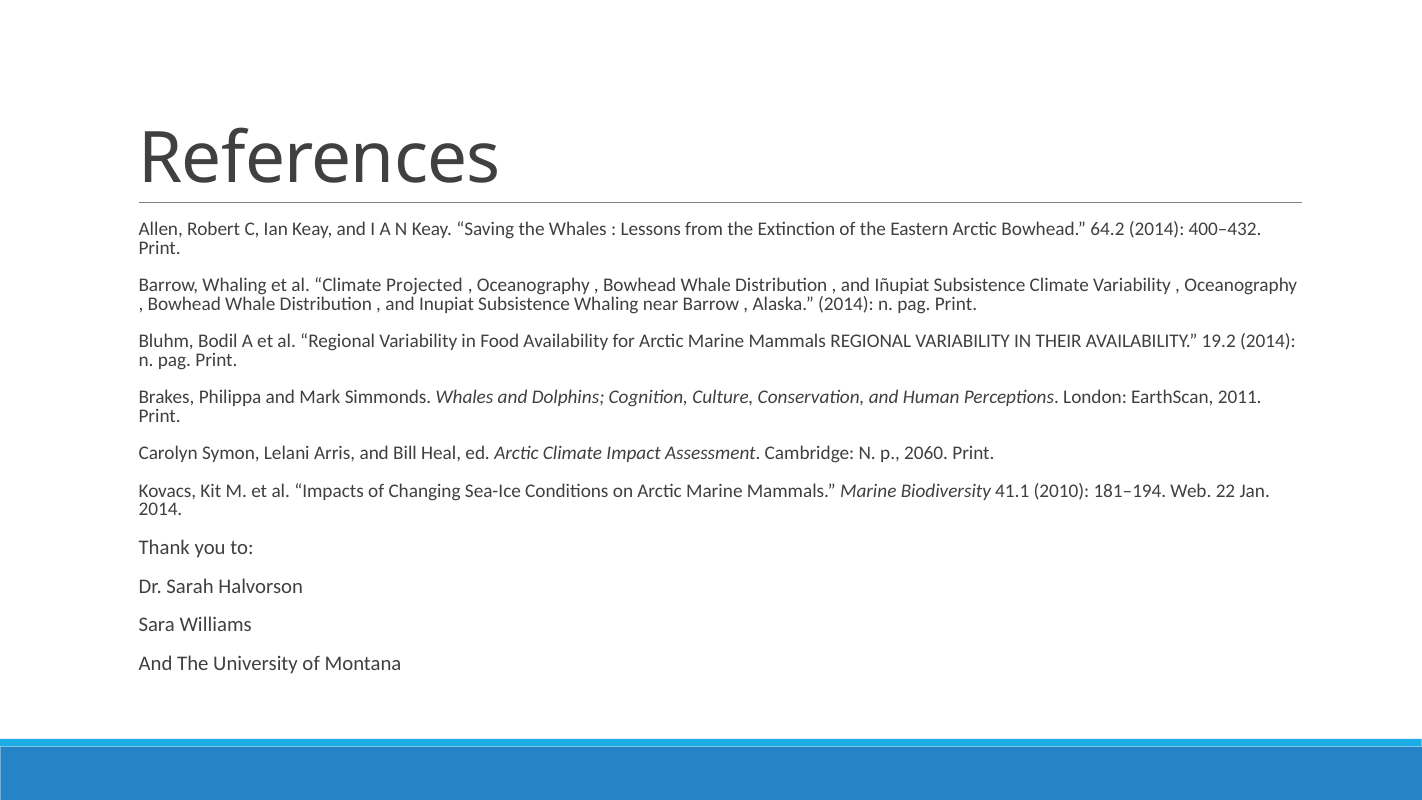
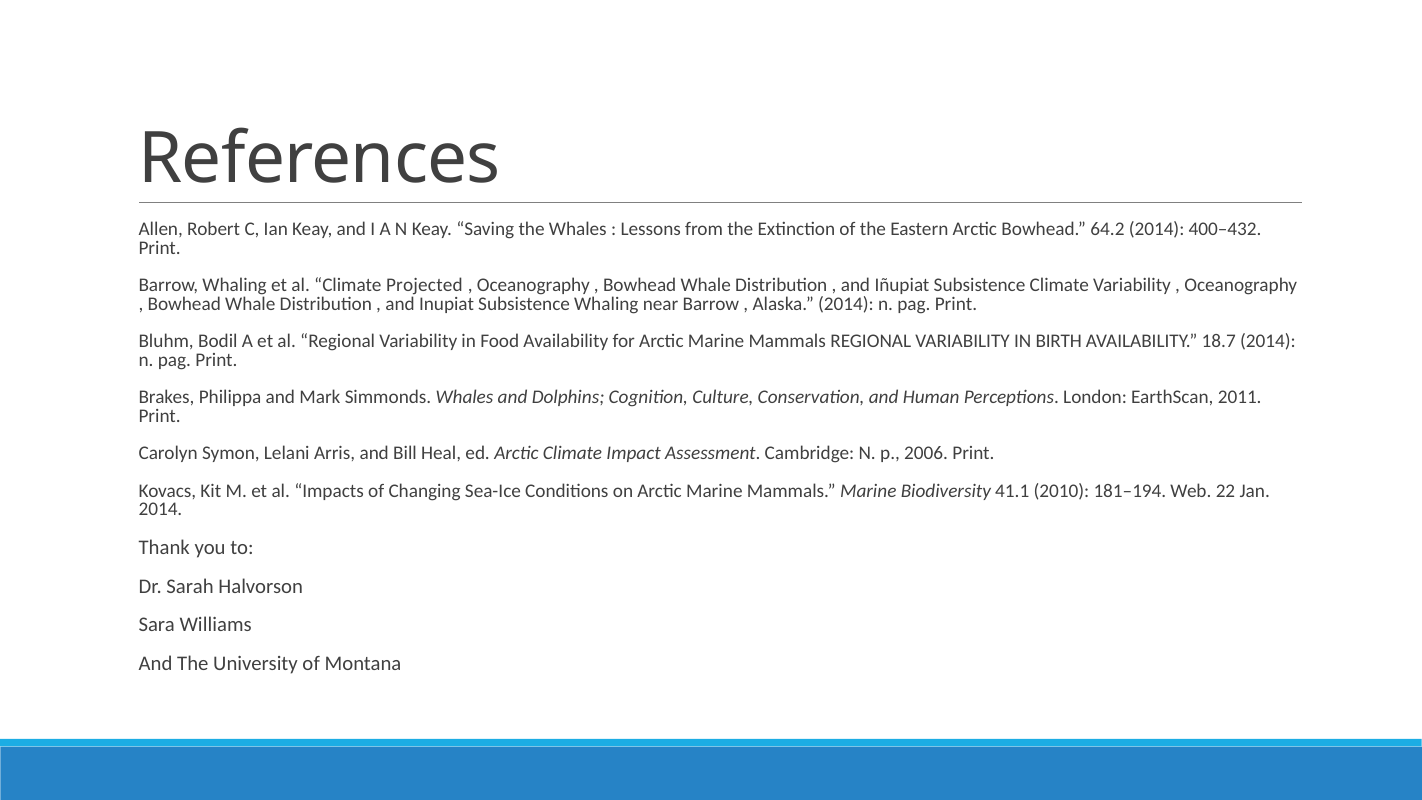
THEIR: THEIR -> BIRTH (1059, 341)
19.2: 19.2 -> 18.7 (1219, 341)
2060: 2060 -> 2006 (926, 453)
